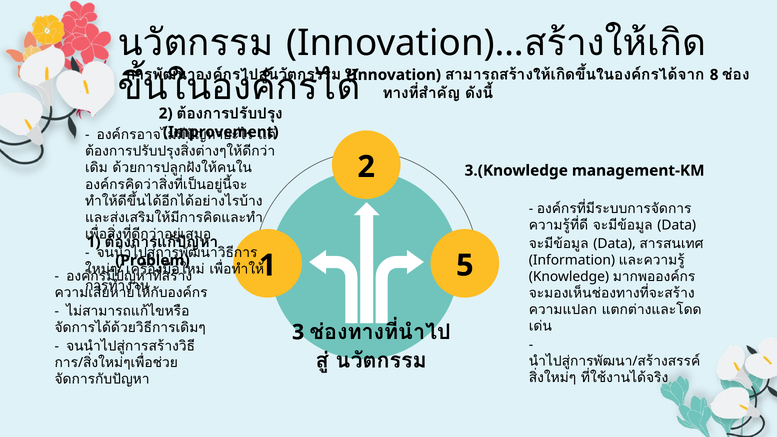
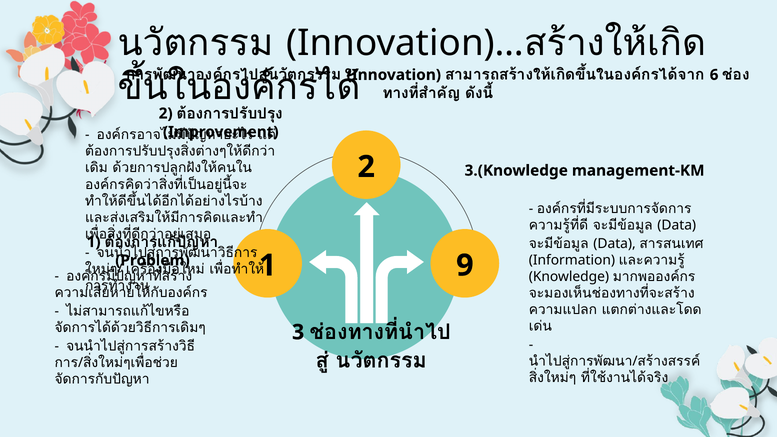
8: 8 -> 6 (714, 75)
5: 5 -> 9 (465, 265)
